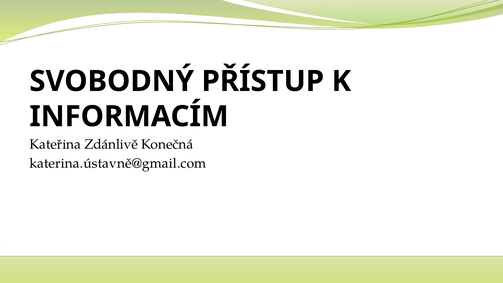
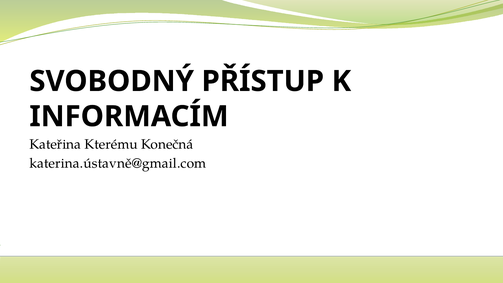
Zdánlivě: Zdánlivě -> Kterému (111, 144)
